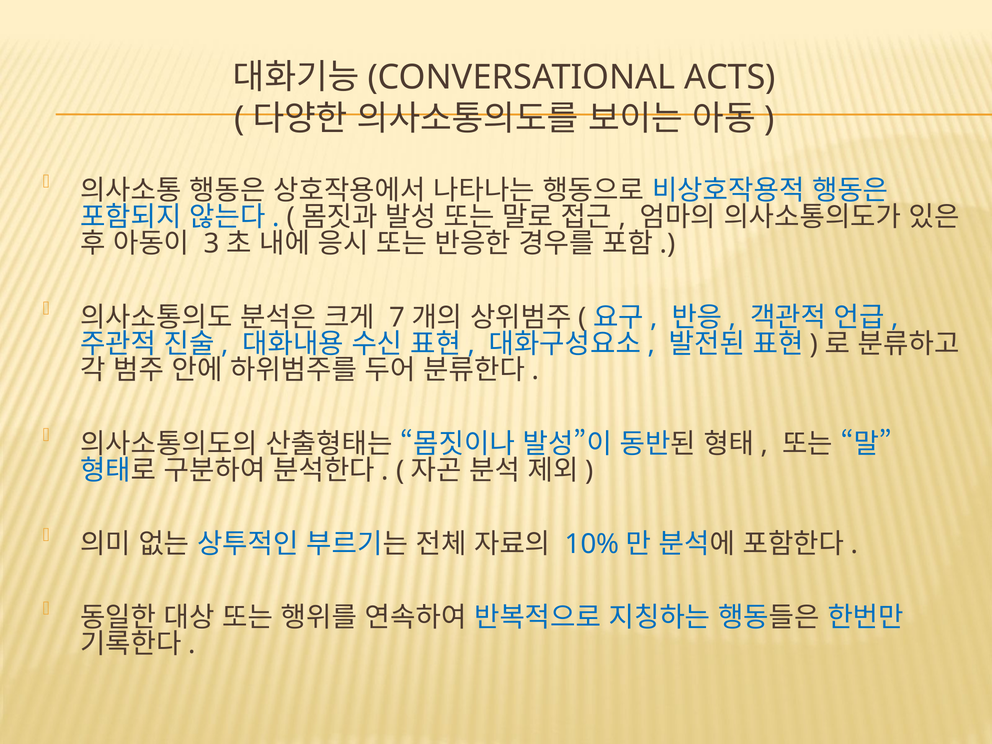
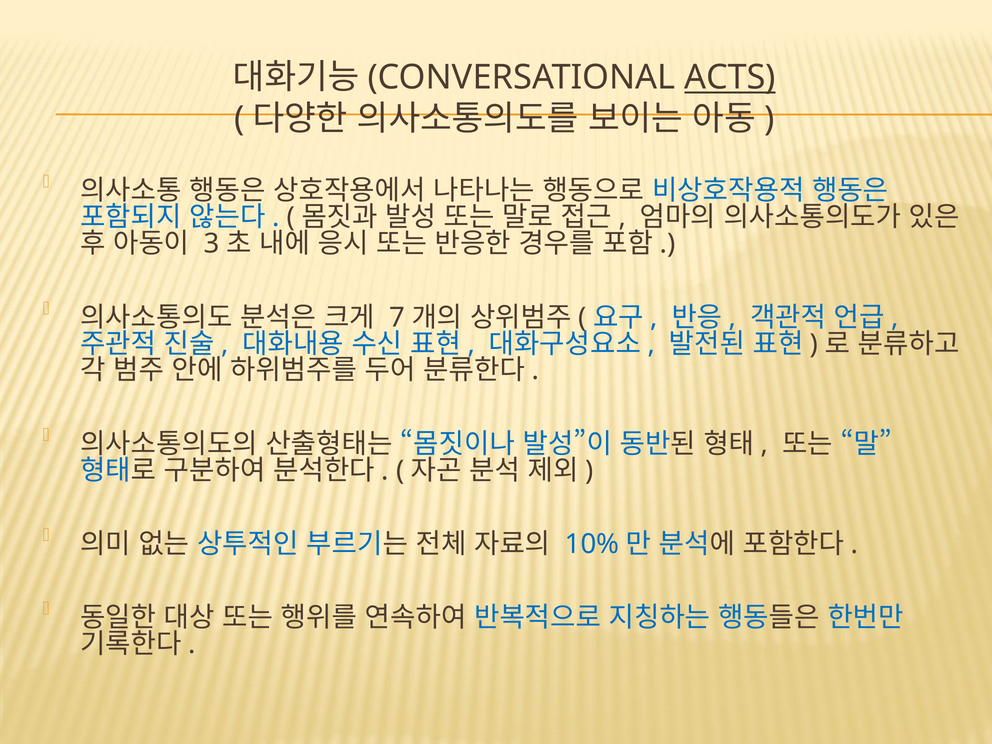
ACTS underline: none -> present (730, 78)
